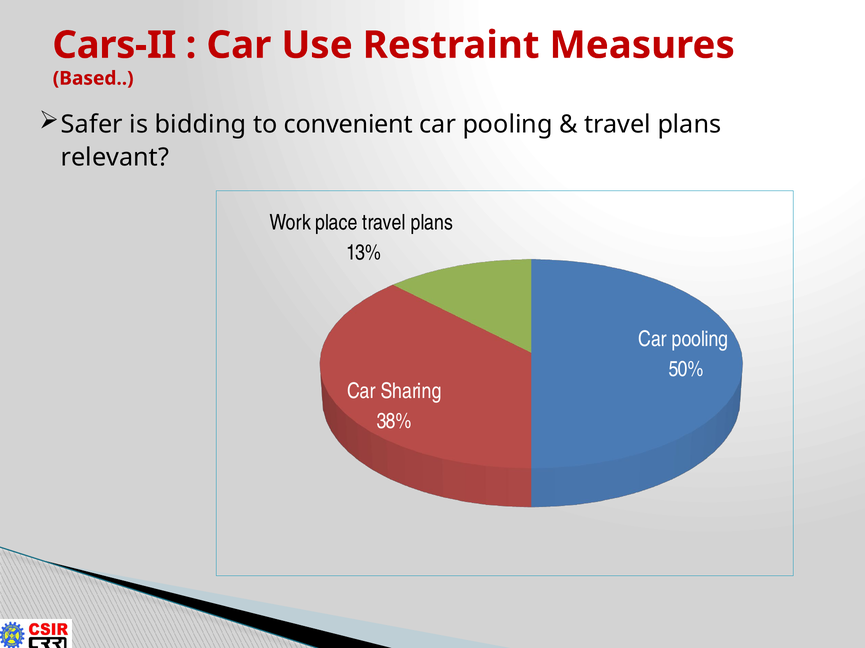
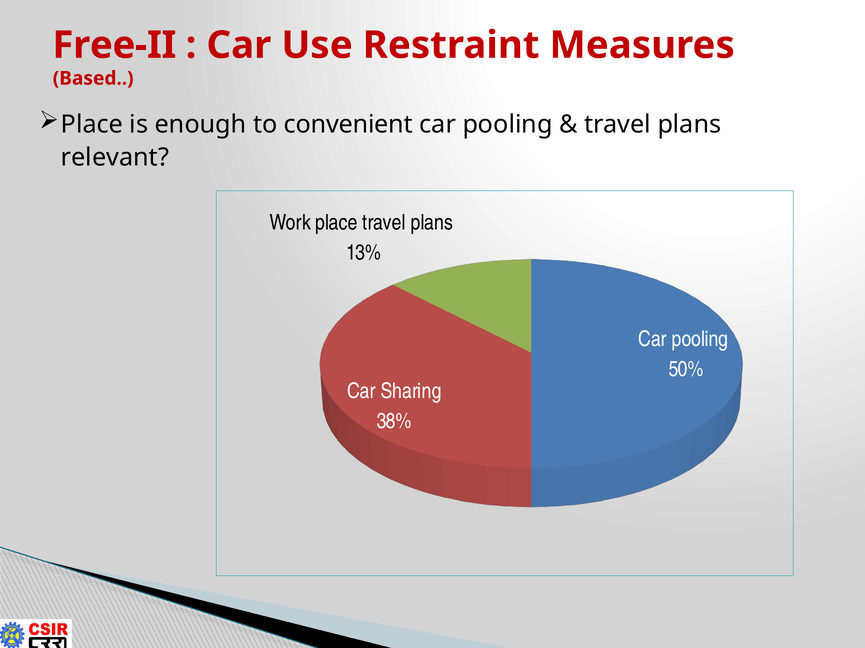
Cars-II: Cars-II -> Free-II (114, 45)
Safer: Safer -> Place (92, 125)
bidding: bidding -> enough (201, 125)
